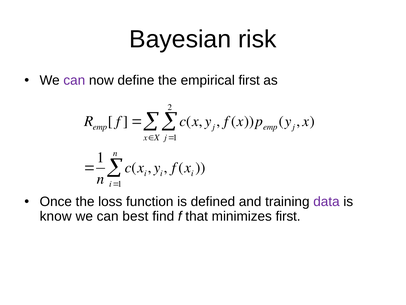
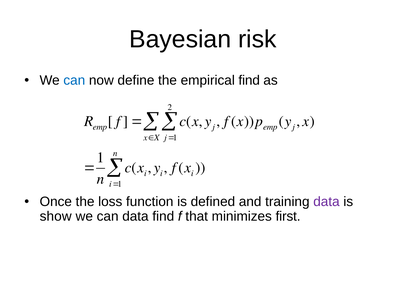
can colour: purple -> blue (74, 80)
empirical first: first -> find (249, 80)
know: know -> show (56, 216)
can best: best -> data (135, 216)
